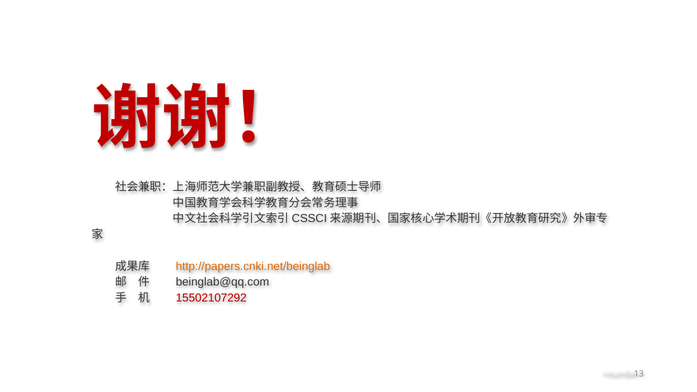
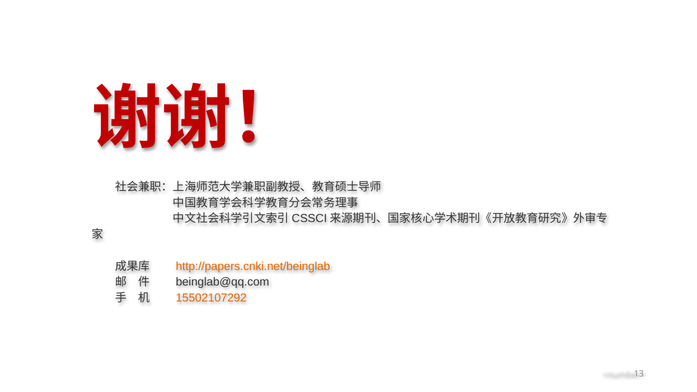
15502107292 colour: red -> orange (211, 298)
